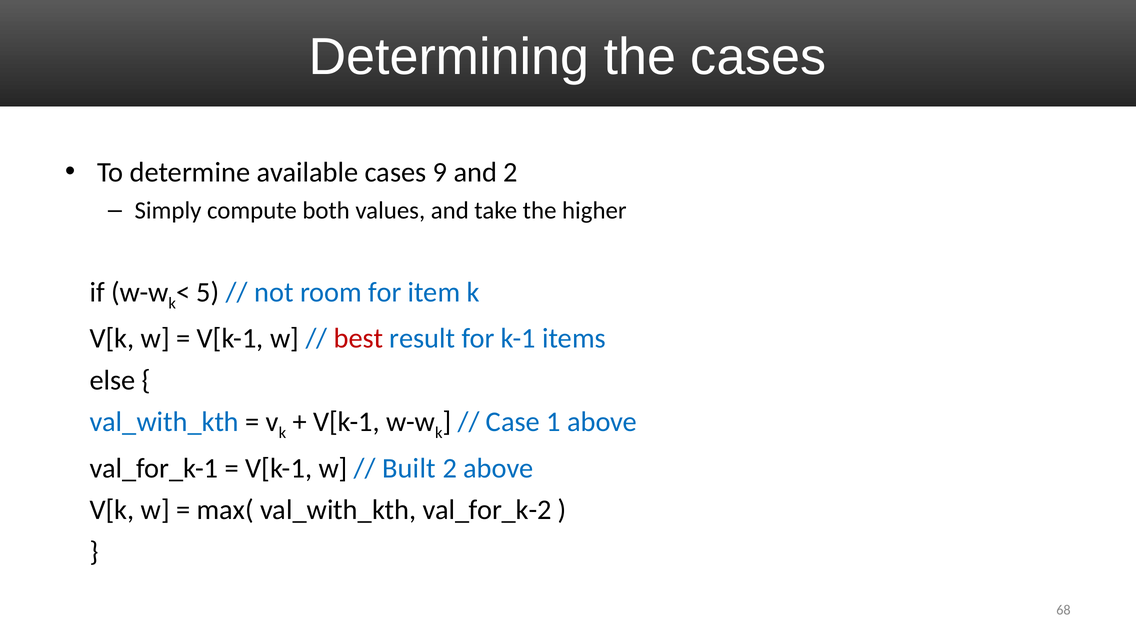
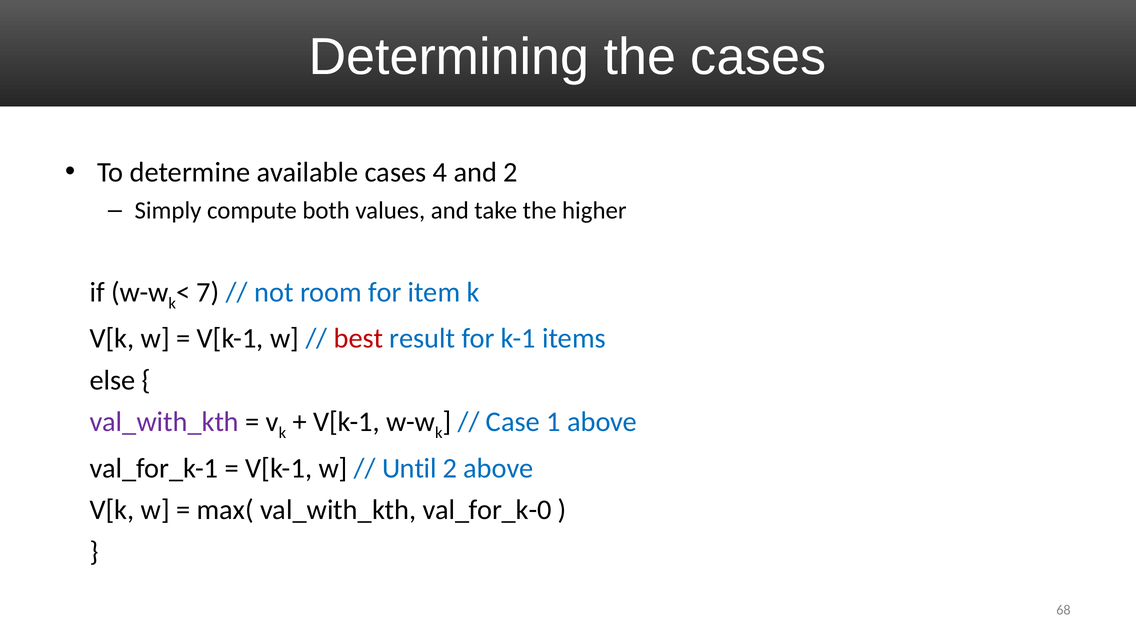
9: 9 -> 4 (440, 172)
5: 5 -> 7 (208, 292)
val_with_kth colour: blue -> purple (164, 422)
Built: Built -> Until (409, 468)
val_for_k-2: val_for_k-2 -> val_for_k-0 (487, 510)
